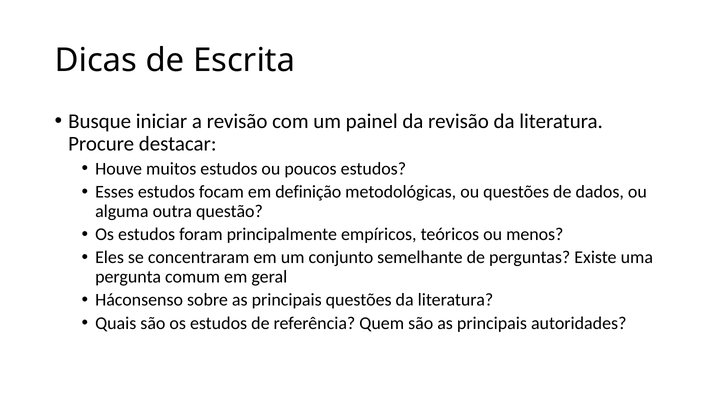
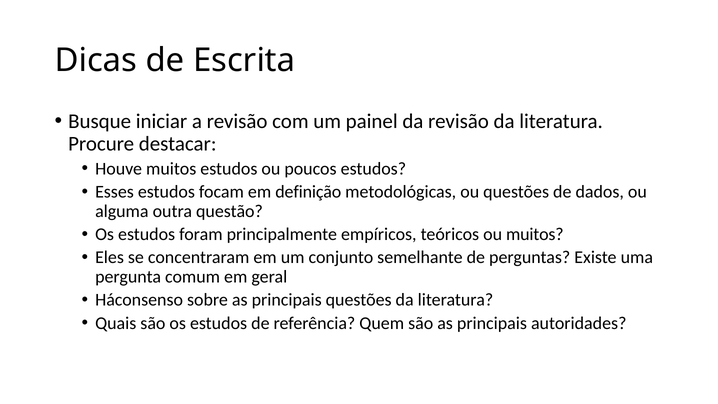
ou menos: menos -> muitos (535, 234)
